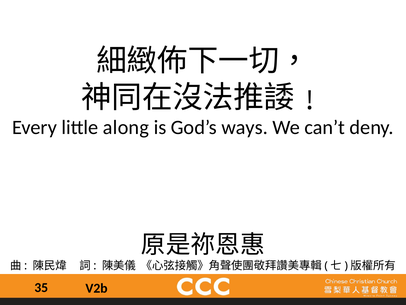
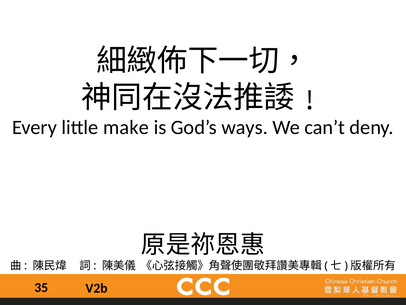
along: along -> make (126, 127)
